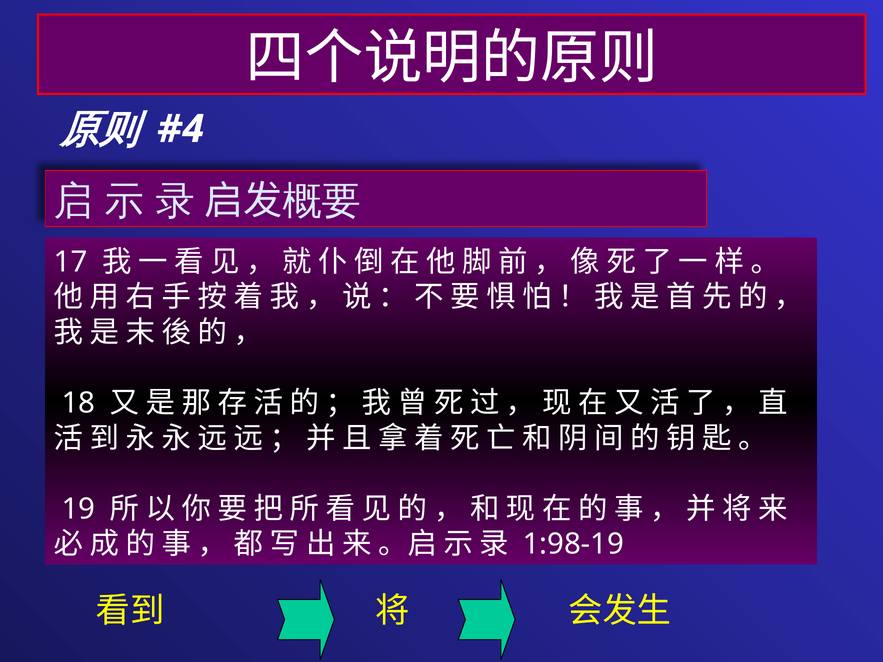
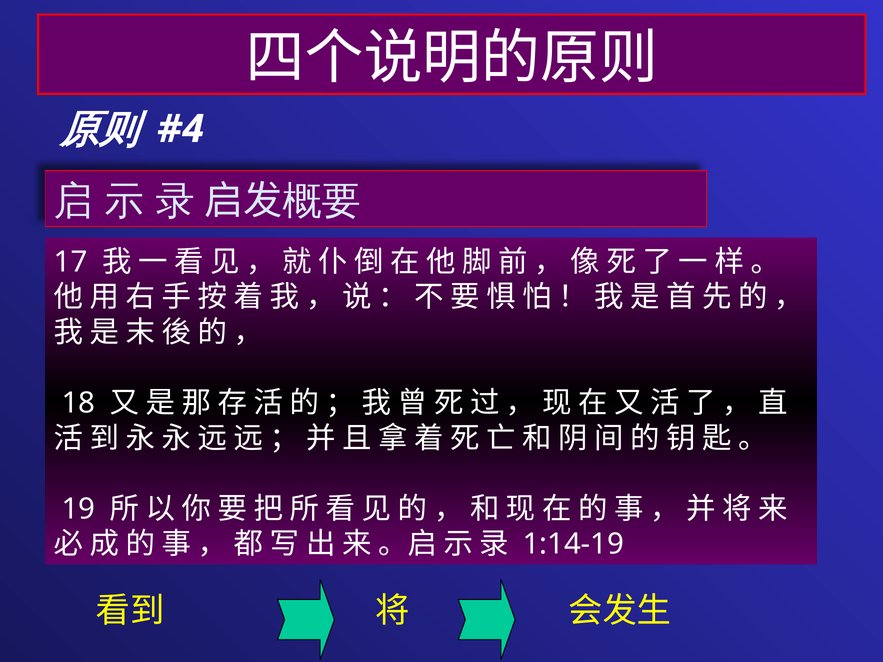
1:98-19: 1:98-19 -> 1:14-19 (573, 544)
